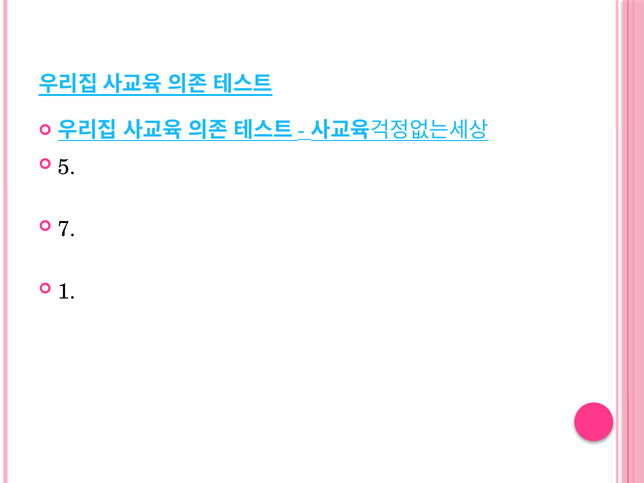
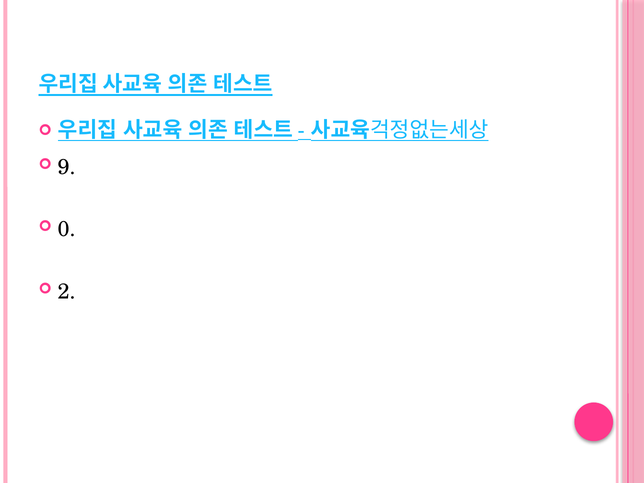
5: 5 -> 9 (67, 167)
7: 7 -> 0 (67, 229)
1: 1 -> 2 (67, 292)
